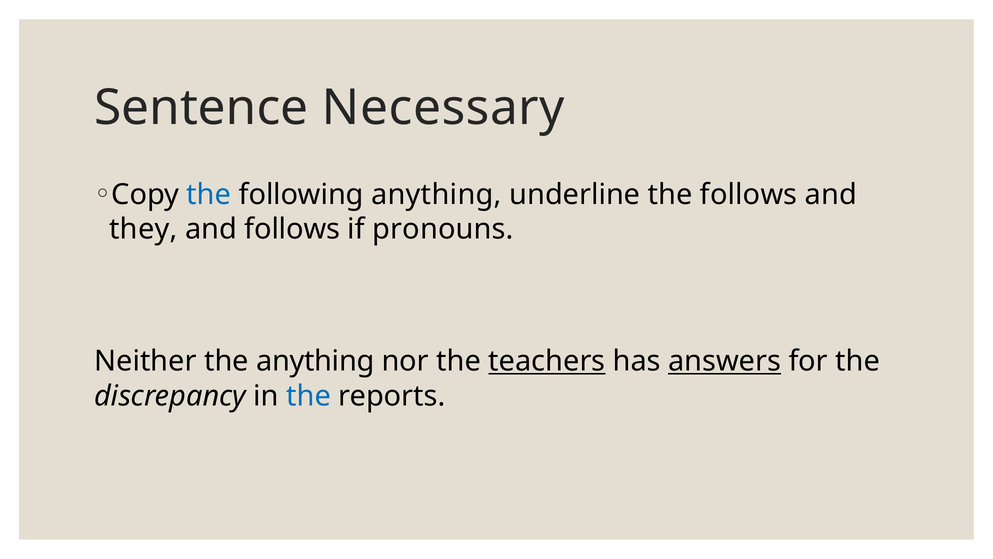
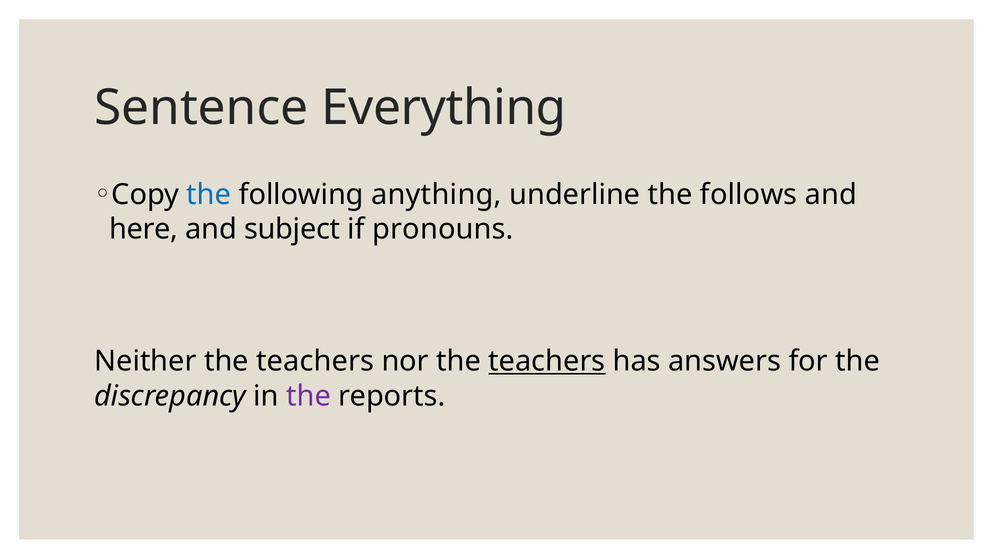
Necessary: Necessary -> Everything (444, 108)
they: they -> here (144, 229)
and follows: follows -> subject (292, 229)
Neither the anything: anything -> teachers (315, 361)
answers underline: present -> none (725, 361)
the colour: blue -> purple (309, 396)
